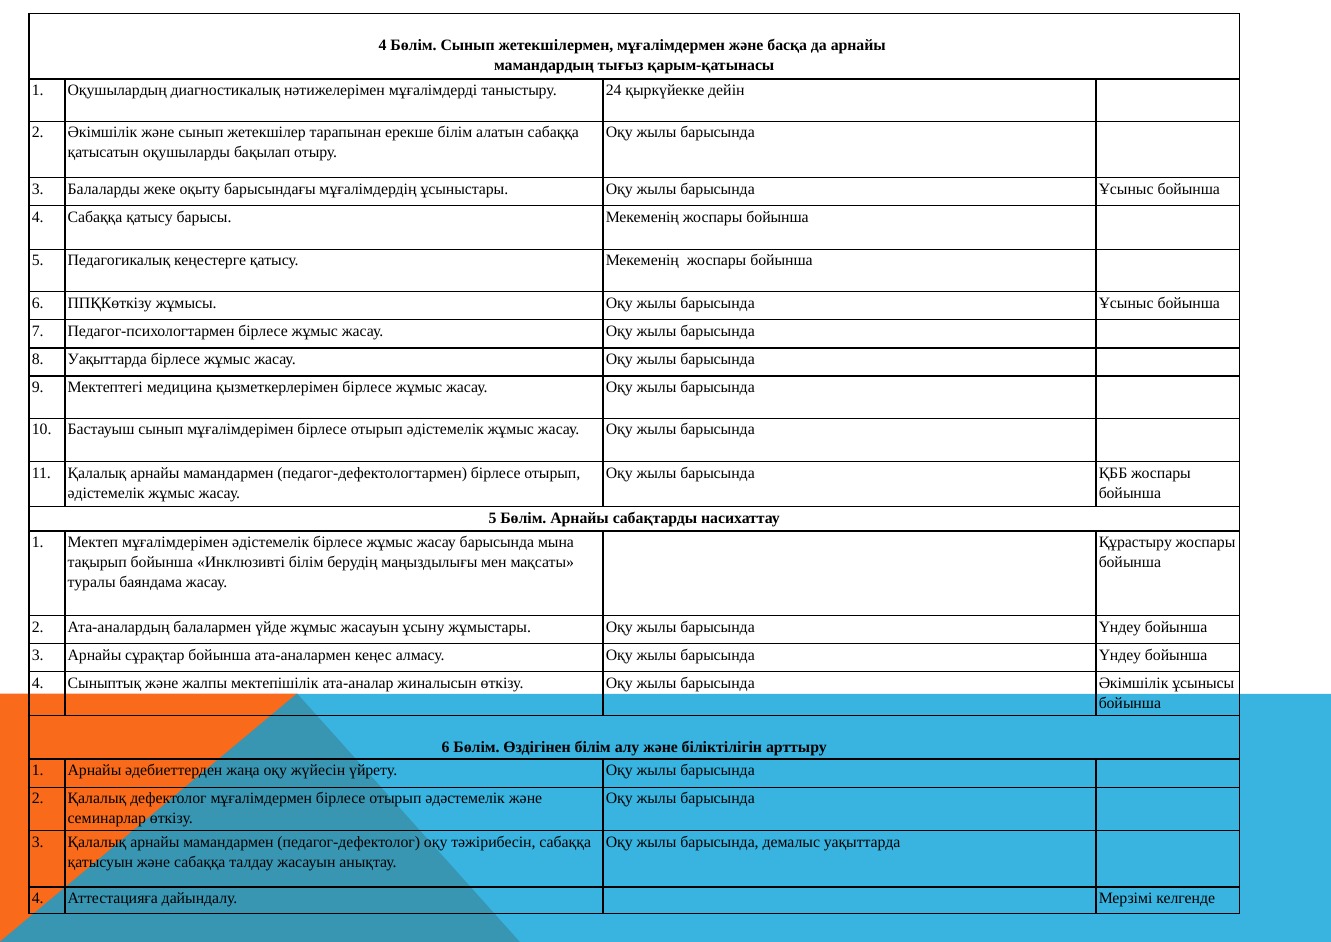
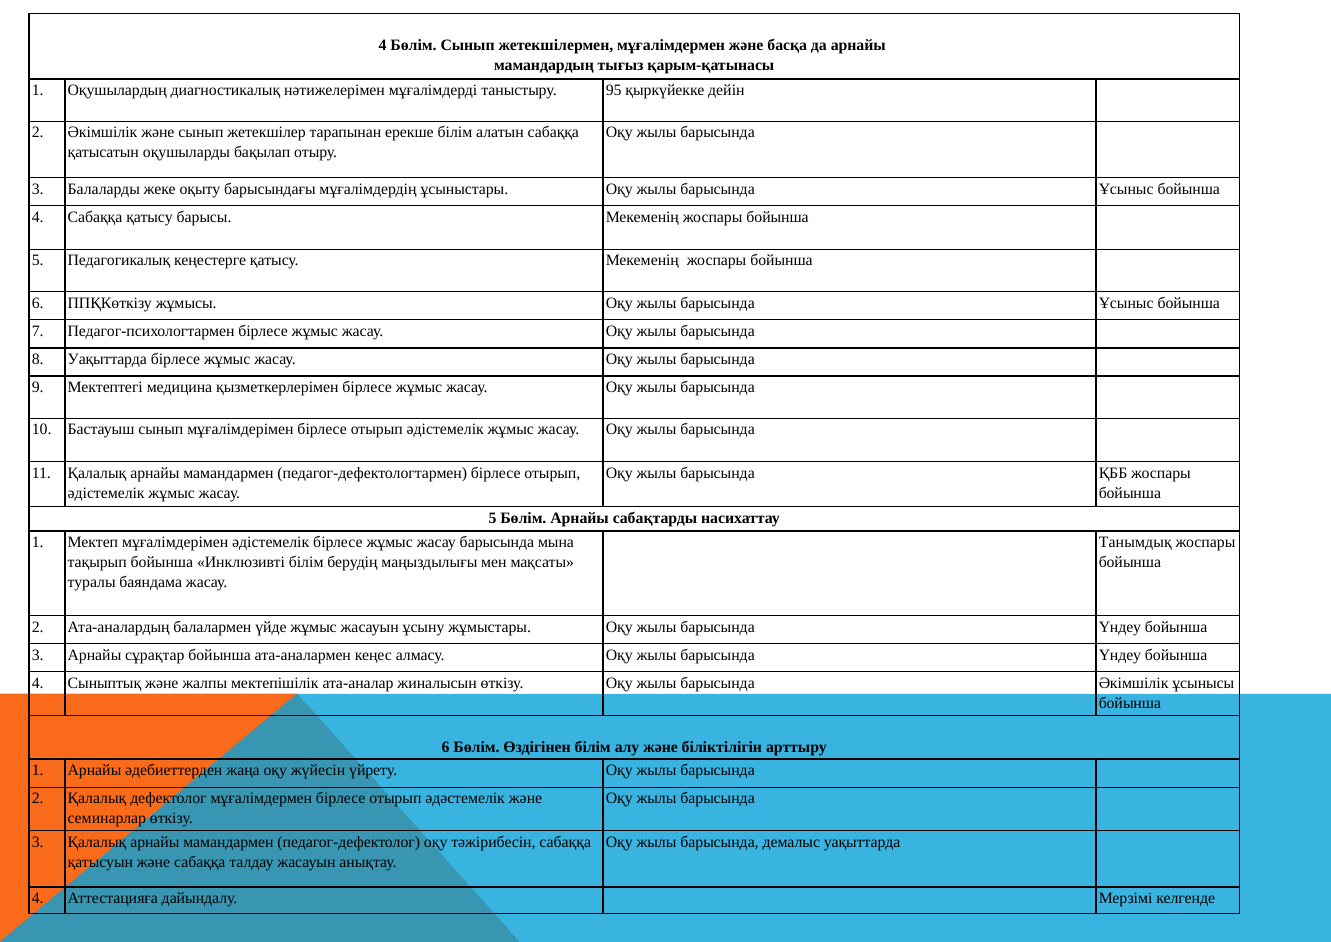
24: 24 -> 95 (614, 90)
Құрастыру: Құрастыру -> Танымдық (1135, 542)
